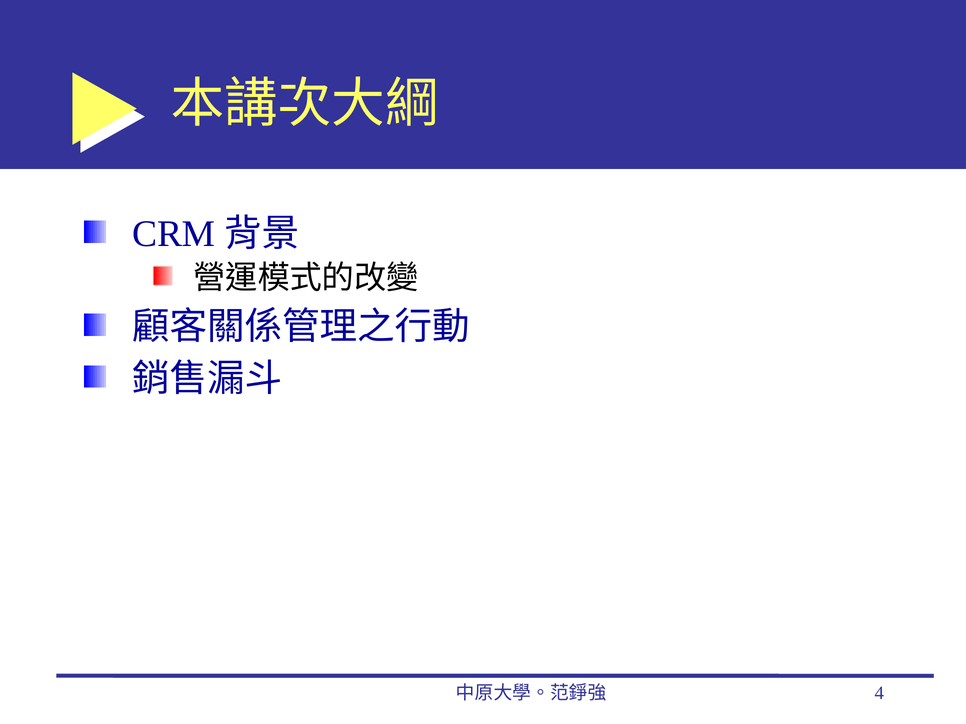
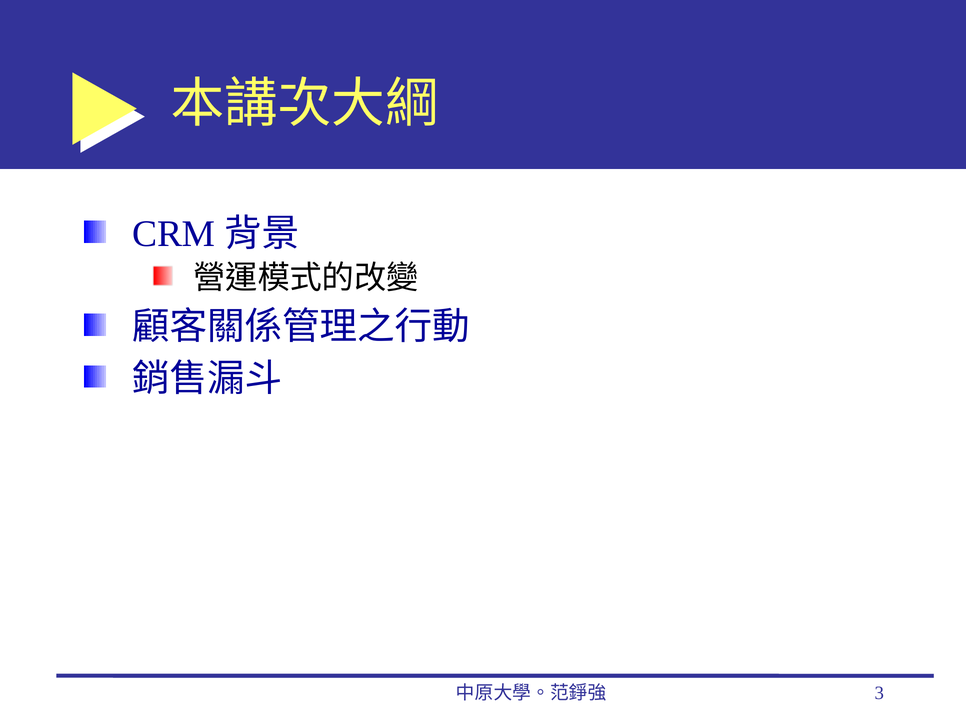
4: 4 -> 3 (879, 694)
